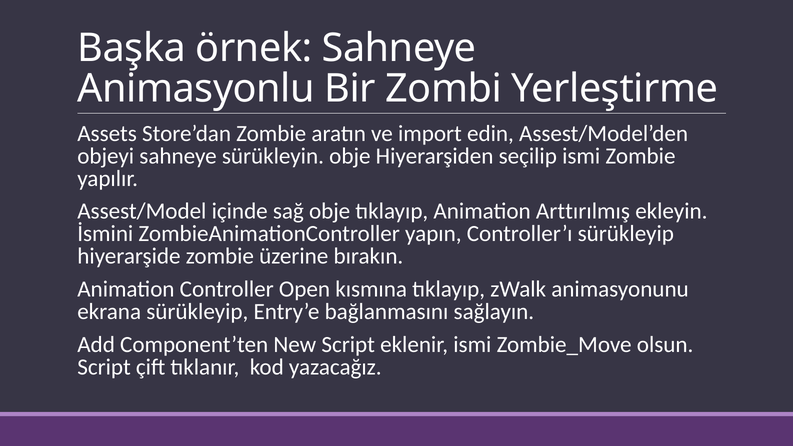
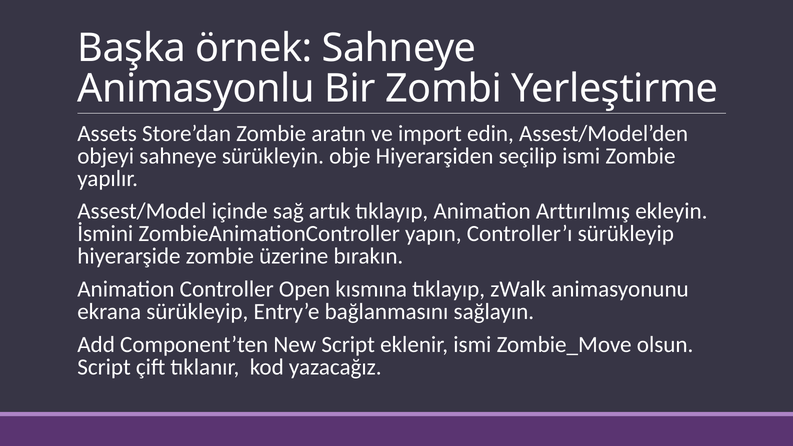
sağ obje: obje -> artık (330, 211)
